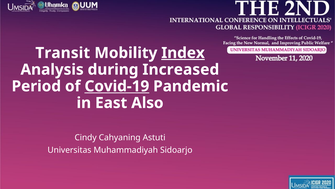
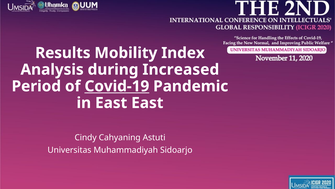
Transit: Transit -> Results (63, 53)
Index underline: present -> none (183, 53)
East Also: Also -> East (147, 103)
